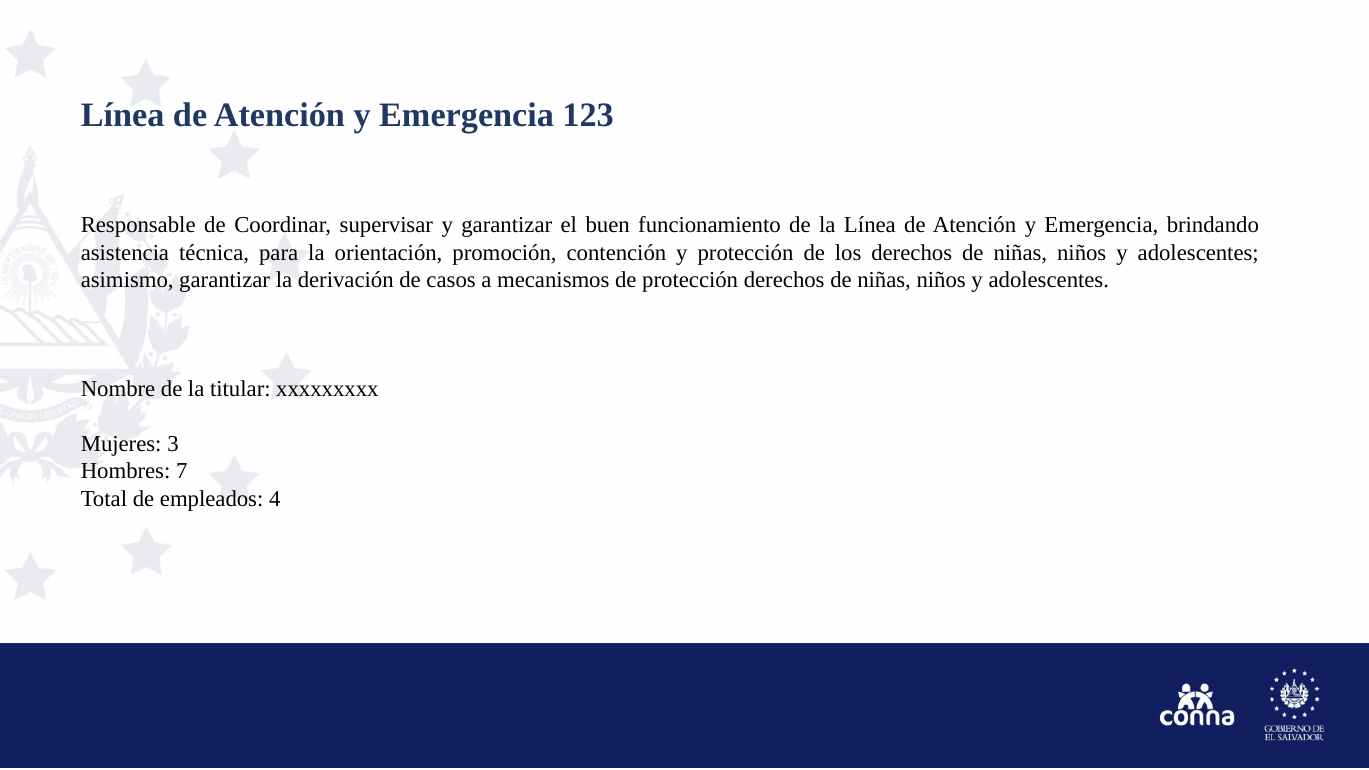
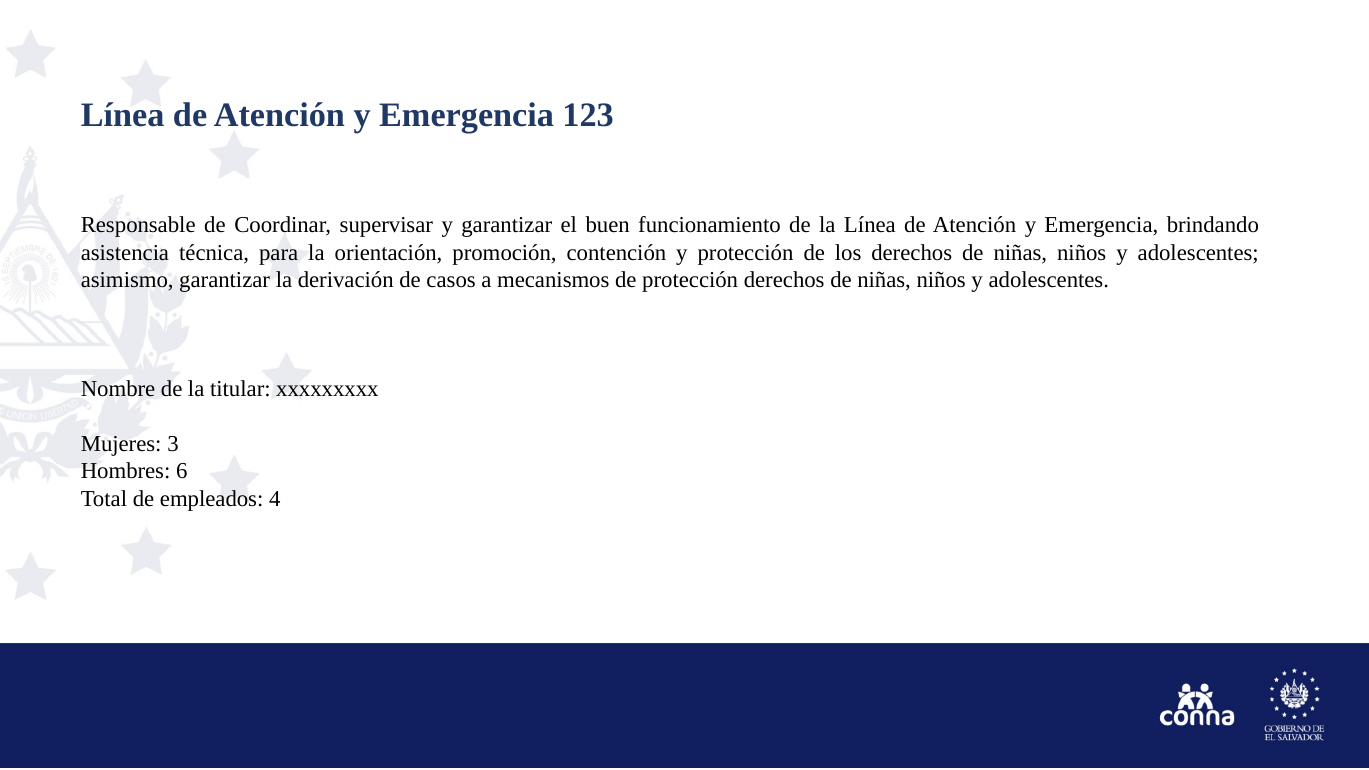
7: 7 -> 6 (182, 471)
